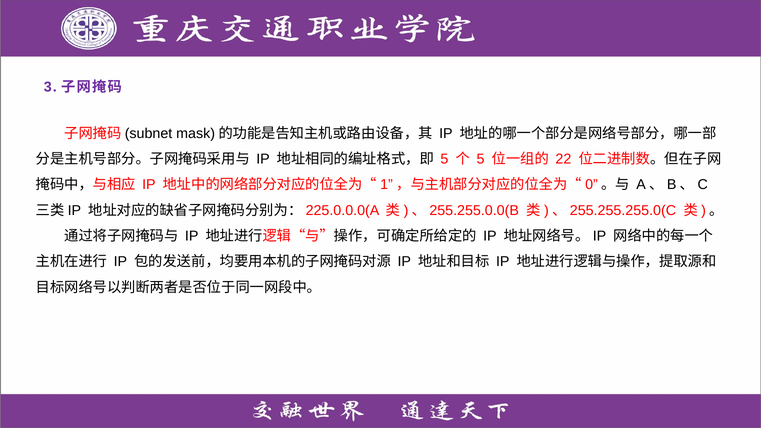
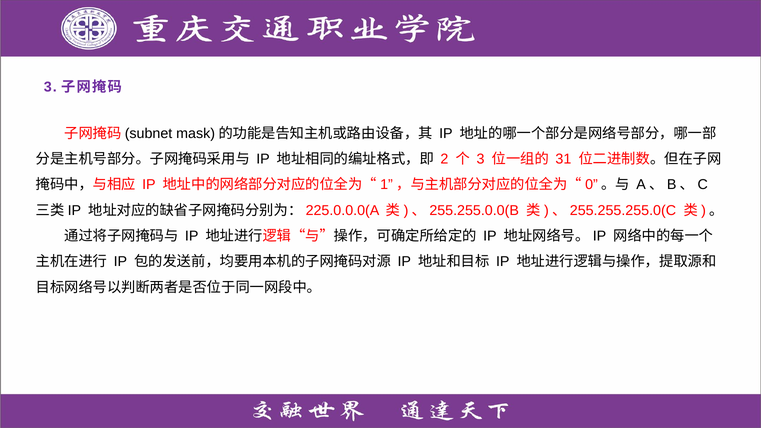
5: 5 -> 2 (444, 159)
5: 5 -> 3 (480, 159)
22: 22 -> 31 (563, 159)
